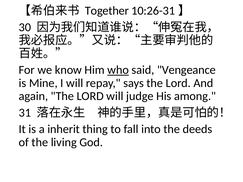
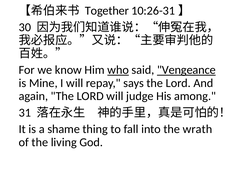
Vengeance underline: none -> present (186, 70)
inherit: inherit -> shame (64, 129)
deeds: deeds -> wrath (197, 129)
